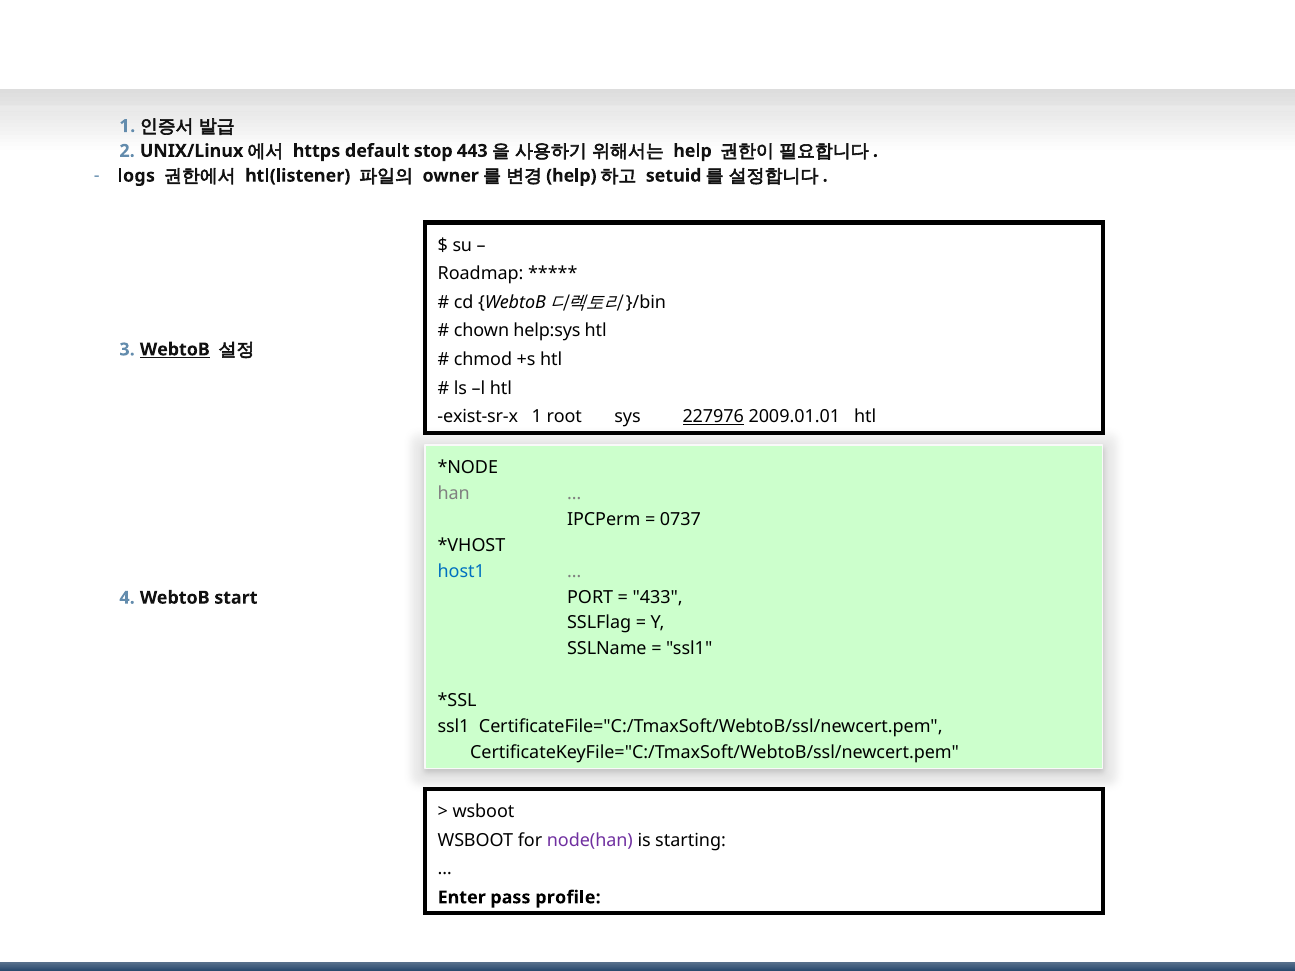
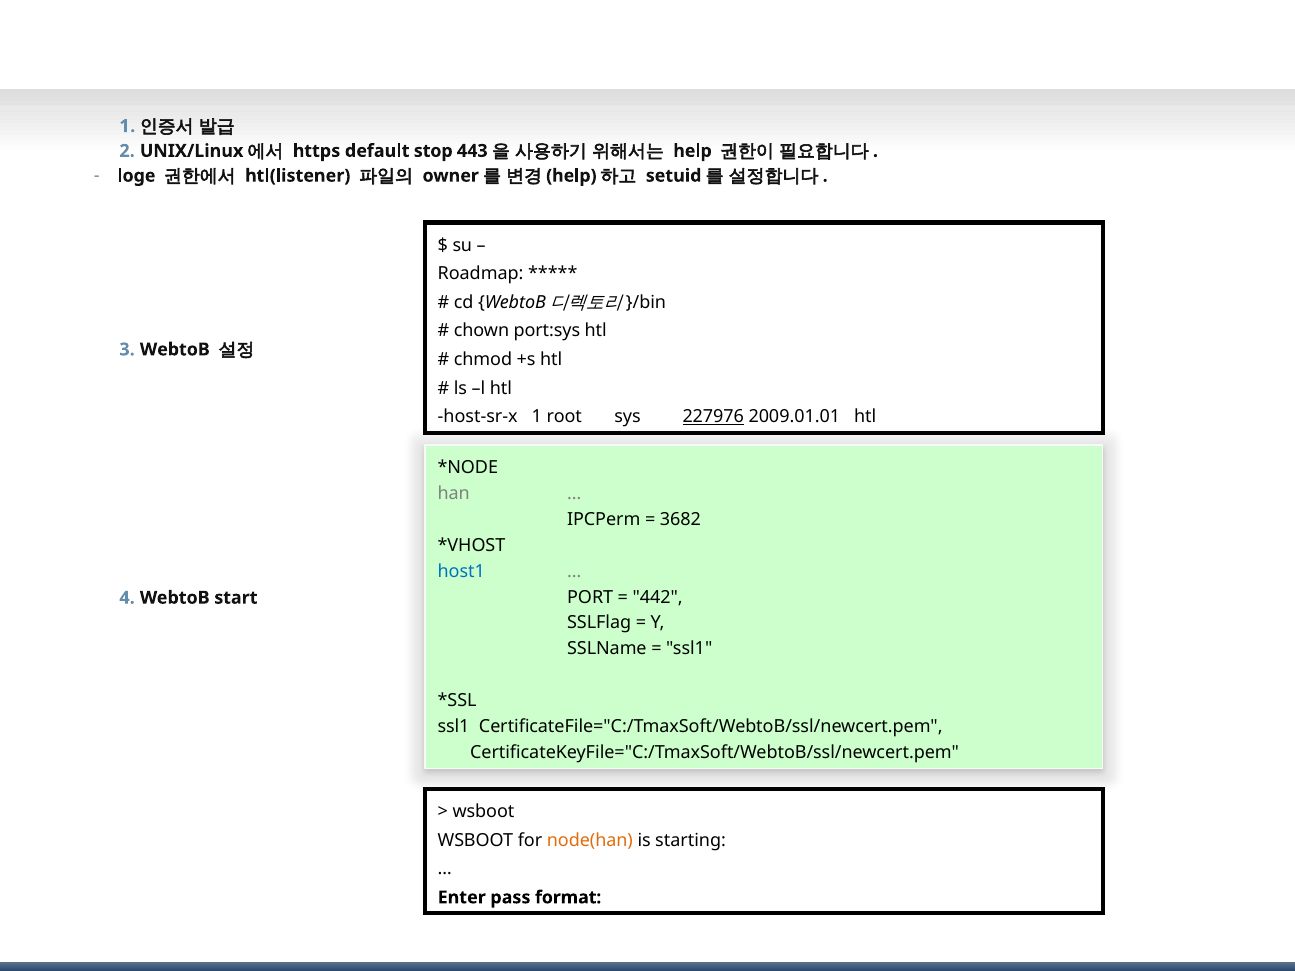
logs: logs -> loge (136, 176)
help:sys: help:sys -> port:sys (547, 331)
WebtoB underline: present -> none (175, 350)
exist-sr-x: exist-sr-x -> host-sr-x (478, 417)
0737: 0737 -> 3682 (680, 520)
433: 433 -> 442 (658, 597)
node(han colour: purple -> orange (590, 840)
profile: profile -> format (568, 898)
